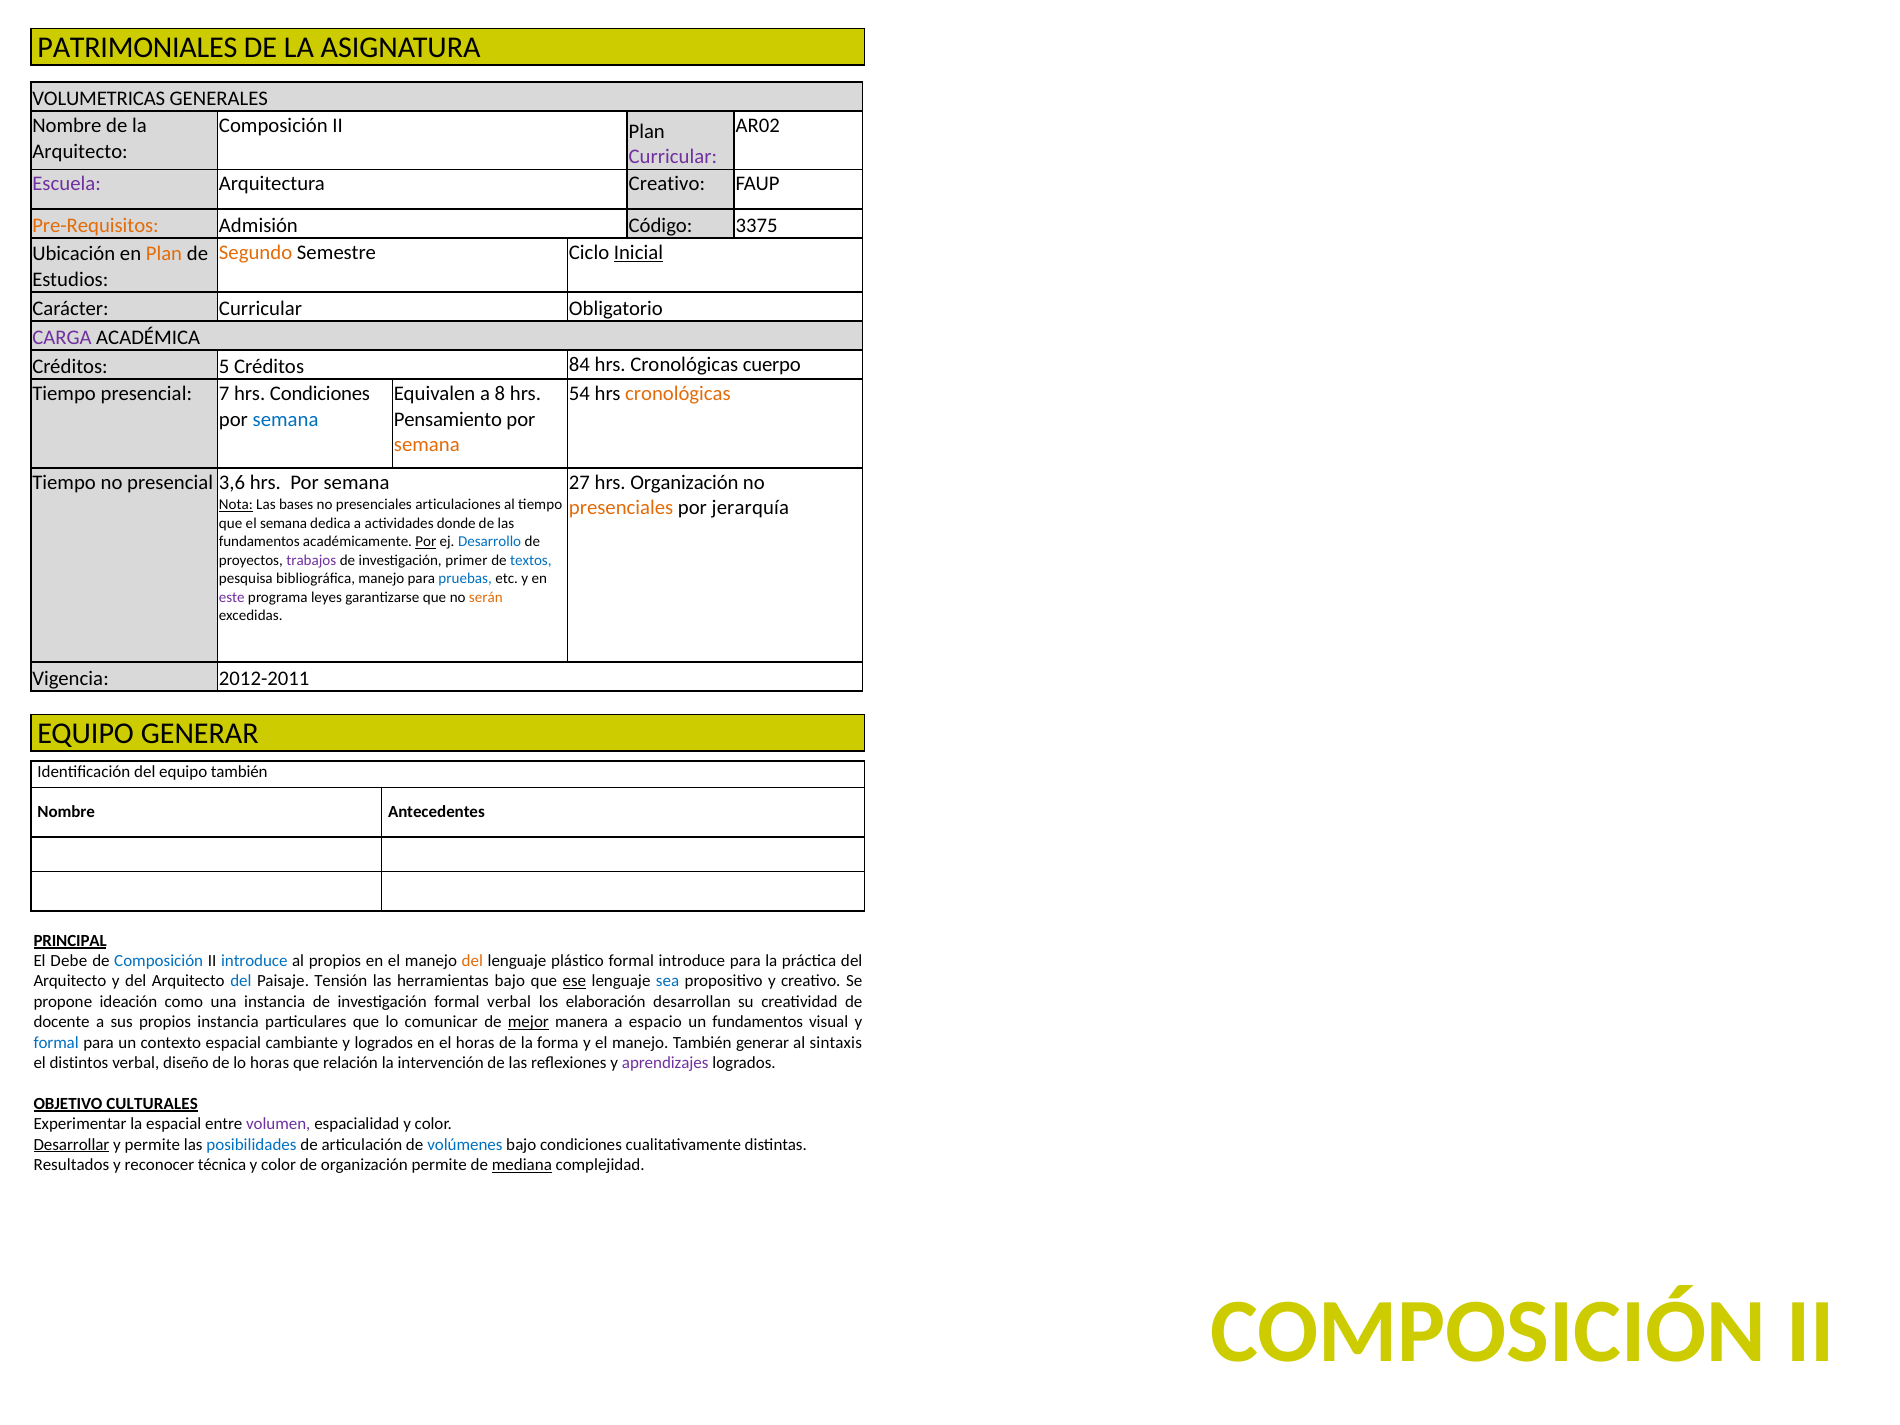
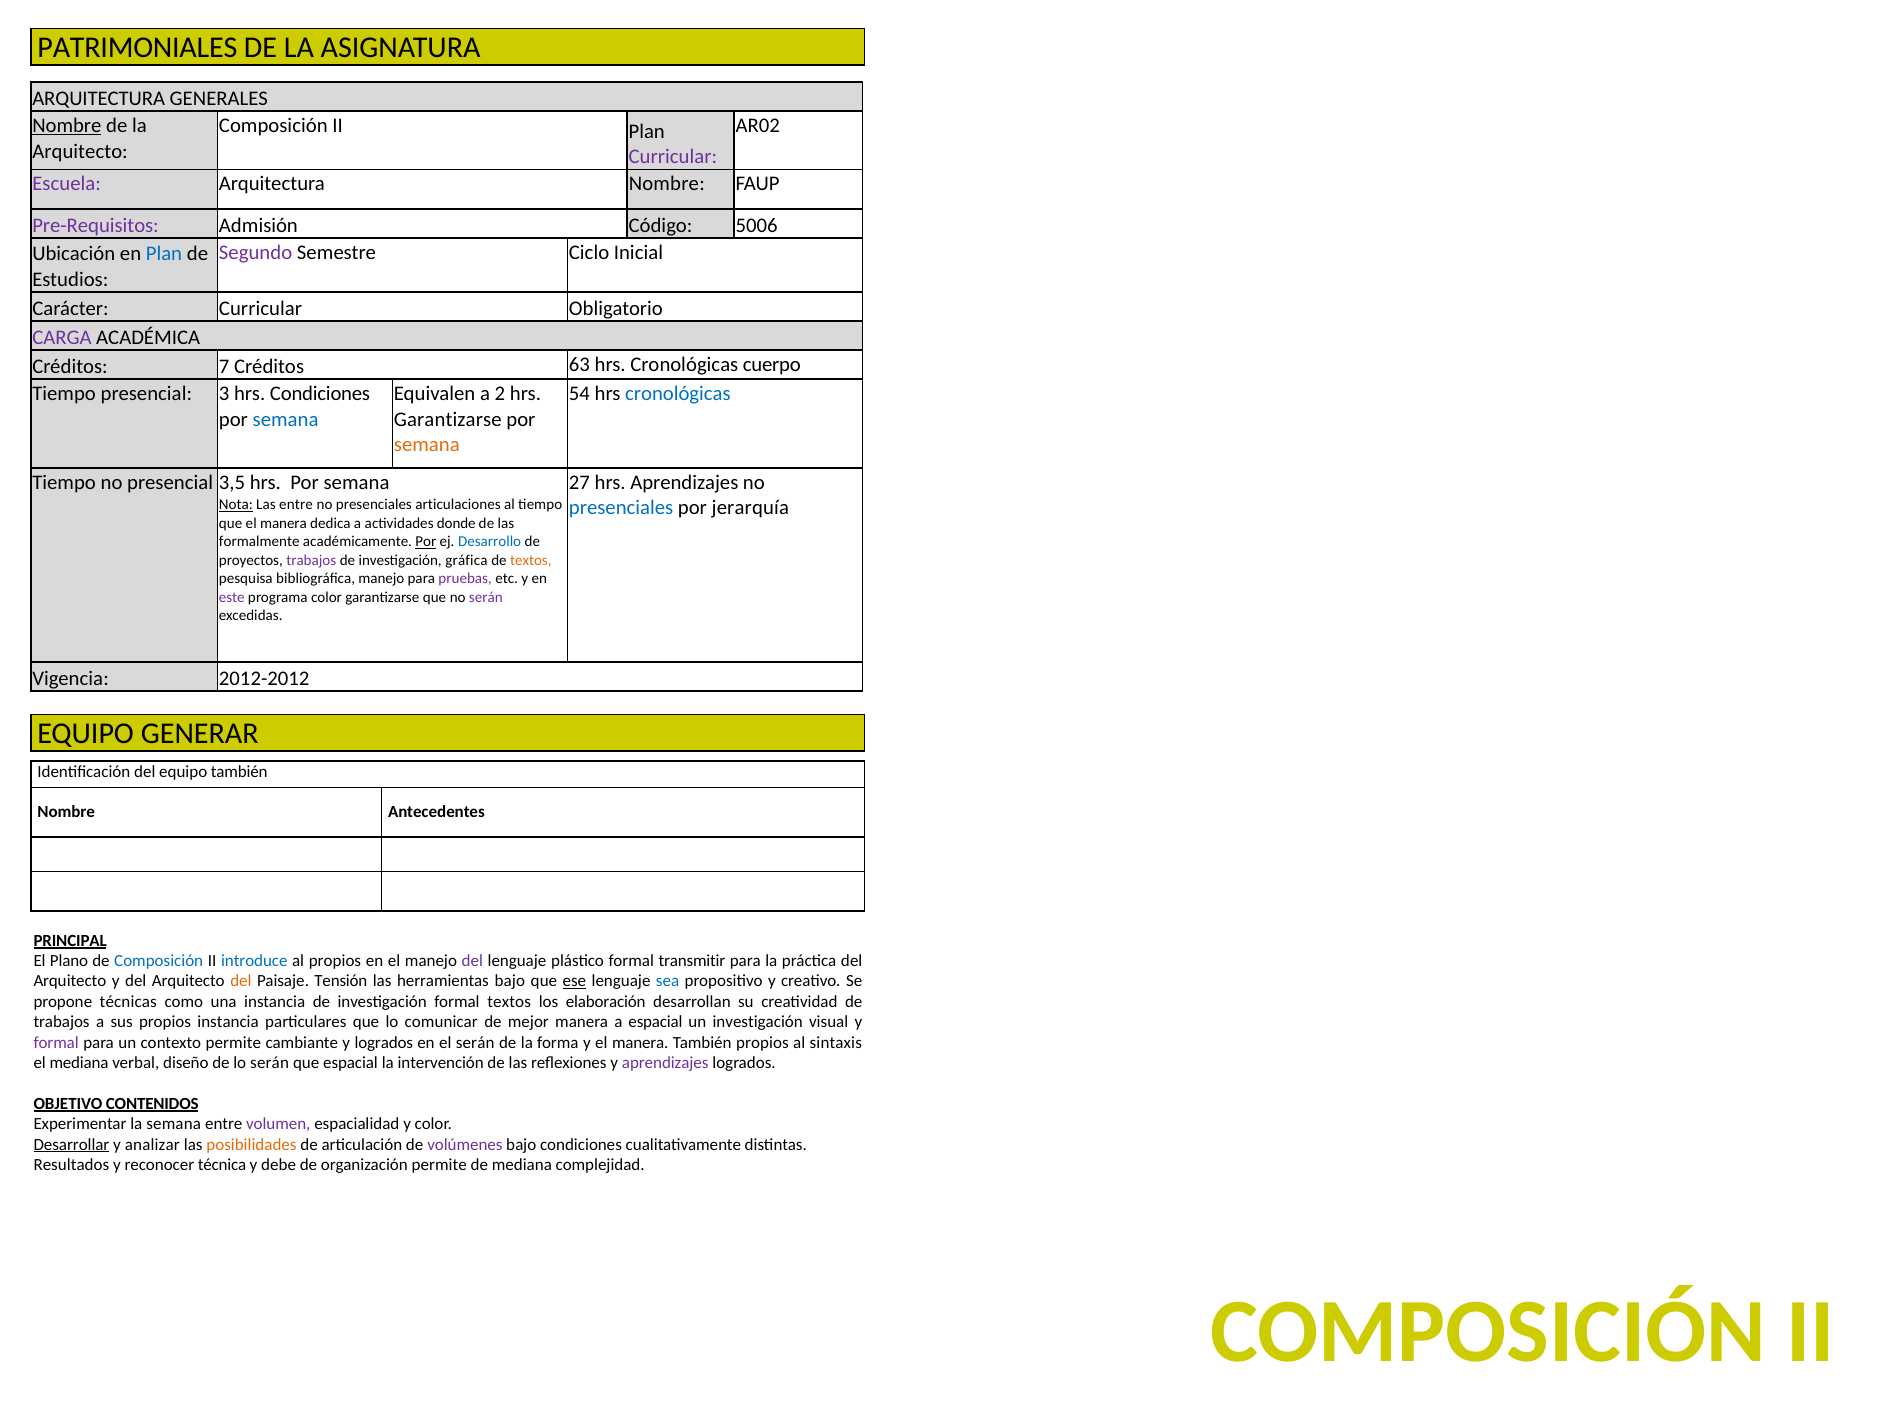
VOLUMETRICAS: VOLUMETRICAS -> ARQUITECTURA (99, 99)
Nombre underline: none -> present (67, 126)
Arquitectura Creativo: Creativo -> Nombre (667, 184)
Pre-Requisitos colour: orange -> purple (96, 225)
3375: 3375 -> 5006 (757, 225)
Segundo colour: orange -> purple (256, 252)
Inicial underline: present -> none (638, 252)
Plan colour: orange -> blue (164, 254)
5: 5 -> 7 (224, 367)
84: 84 -> 63 (579, 365)
7: 7 -> 3 (224, 394)
8: 8 -> 2 (500, 394)
cronológicas colour: orange -> blue (678, 394)
Pensamiento: Pensamiento -> Garantizarse (448, 419)
3,6: 3,6 -> 3,5 (232, 482)
hrs Organización: Organización -> Aprendizajes (684, 482)
Las bases: bases -> entre (296, 504)
presenciales colour: orange -> blue (621, 508)
que el semana: semana -> manera (283, 523)
fundamentos: fundamentos -> formalmente (259, 542)
primer: primer -> gráfica (466, 560)
textos colour: blue -> orange (531, 560)
pruebas colour: blue -> purple (465, 579)
programa leyes: leyes -> color (327, 597)
serán colour: orange -> purple (486, 597)
2012-2011: 2012-2011 -> 2012-2012 (264, 678)
Debe: Debe -> Plano (69, 961)
del colour: orange -> purple (472, 961)
formal introduce: introduce -> transmitir (692, 961)
del colour: blue -> orange (241, 981)
ideación: ideación -> técnicas (128, 1002)
formal verbal: verbal -> textos (509, 1002)
docente: docente -> trabajos (62, 1022)
mejor underline: present -> none (528, 1022)
a espacio: espacio -> espacial (656, 1022)
un fundamentos: fundamentos -> investigación (758, 1022)
formal colour: blue -> purple (56, 1043)
contexto espacial: espacial -> permite (233, 1043)
el horas: horas -> serán (475, 1043)
y el manejo: manejo -> manera (640, 1043)
También generar: generar -> propios (762, 1043)
el distintos: distintos -> mediana (79, 1063)
lo horas: horas -> serán (270, 1063)
que relación: relación -> espacial (351, 1063)
CULTURALES: CULTURALES -> CONTENIDOS (152, 1104)
la espacial: espacial -> semana (174, 1124)
y permite: permite -> analizar (152, 1145)
posibilidades colour: blue -> orange (251, 1145)
volúmenes colour: blue -> purple (465, 1145)
color: color -> debe (279, 1165)
mediana underline: present -> none (522, 1165)
